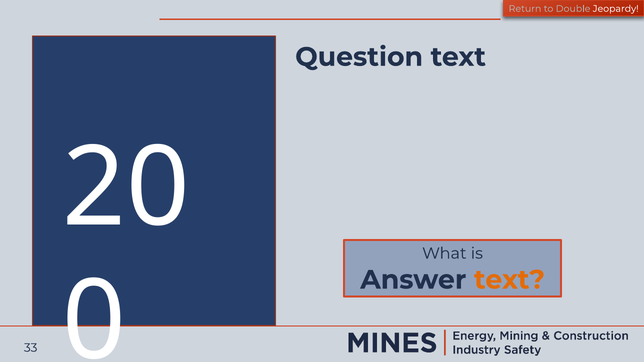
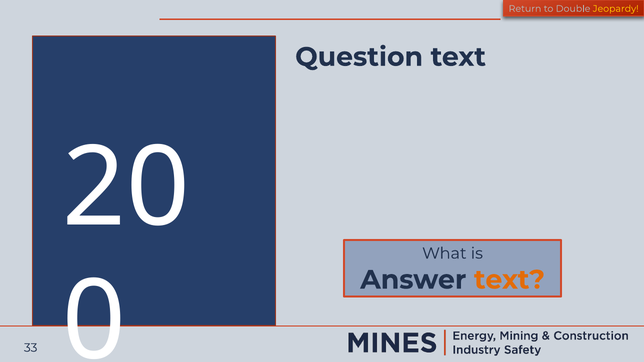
Jeopardy colour: white -> yellow (616, 9)
